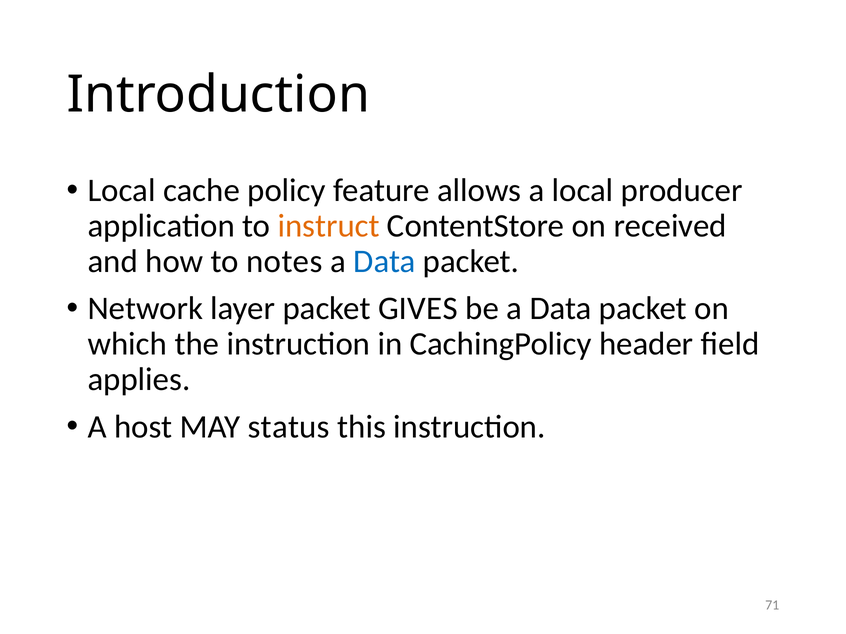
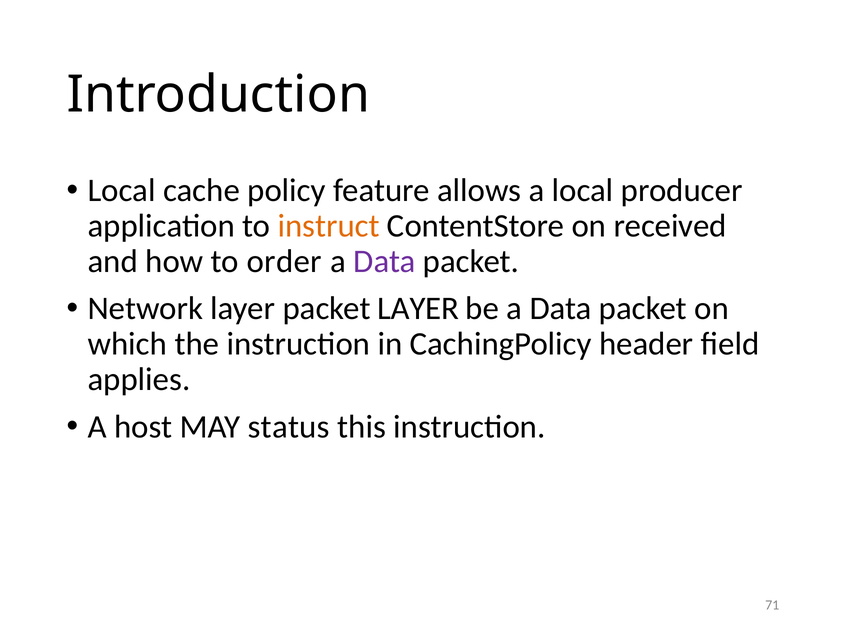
notes: notes -> order (284, 262)
Data colour: blue -> purple (385, 262)
packet GIVES: GIVES -> LAYER (418, 309)
